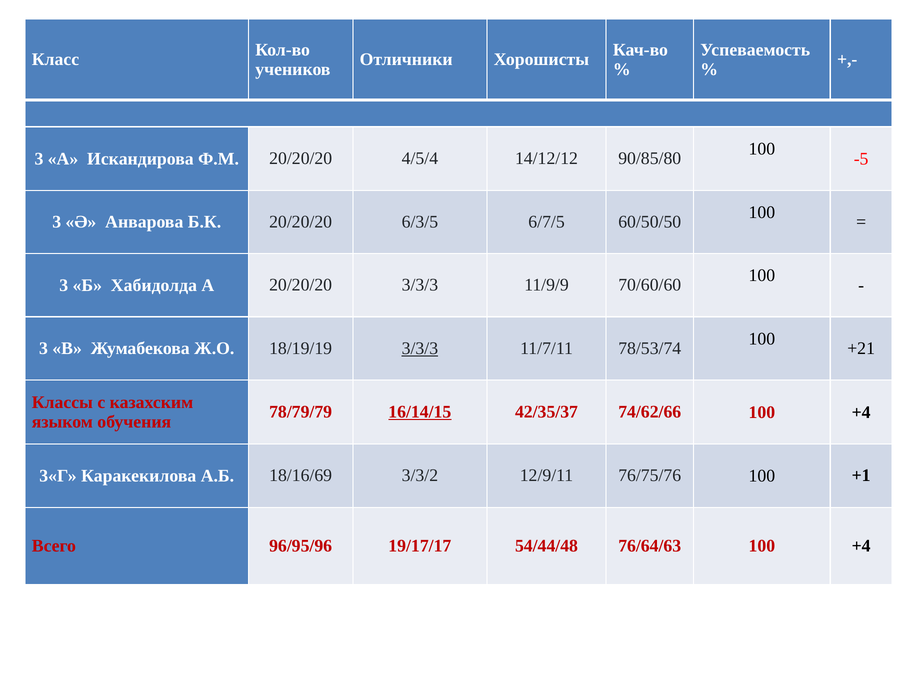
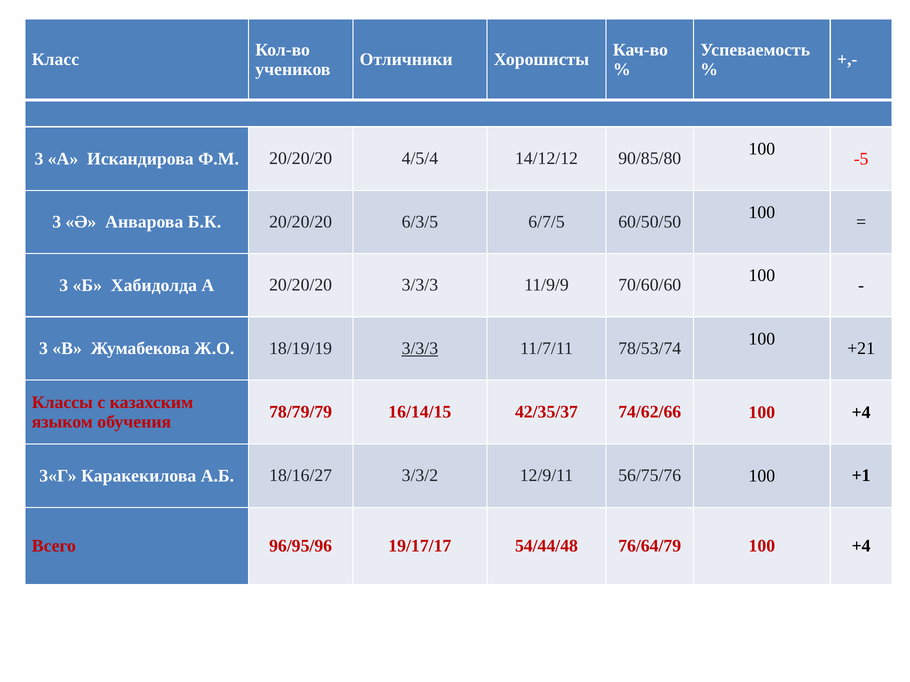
16/14/15 underline: present -> none (420, 412)
18/16/69: 18/16/69 -> 18/16/27 (301, 476)
76/75/76: 76/75/76 -> 56/75/76 (650, 476)
76/64/63: 76/64/63 -> 76/64/79 (650, 546)
